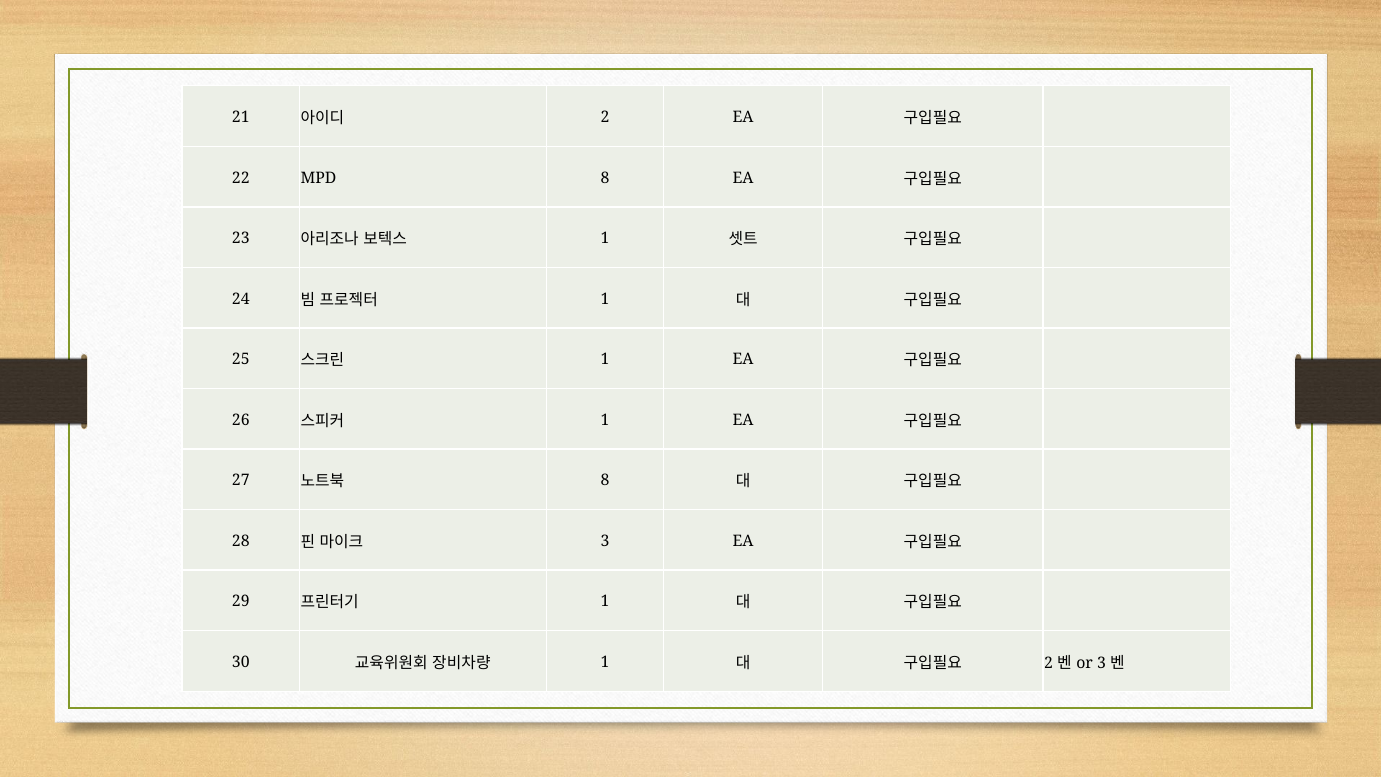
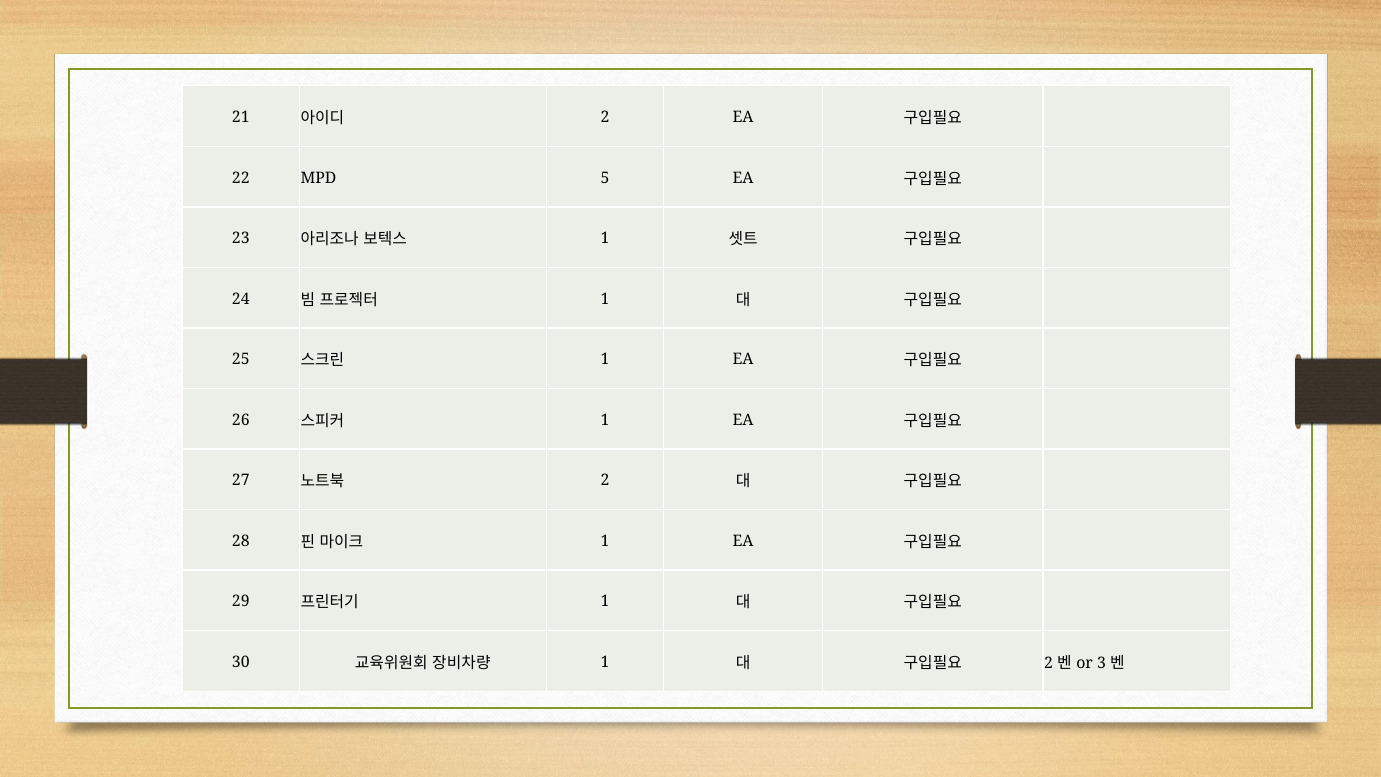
MPD 8: 8 -> 5 (605, 178)
8: 8 -> 2 (605, 481)
3: 3 -> 1 (605, 541)
